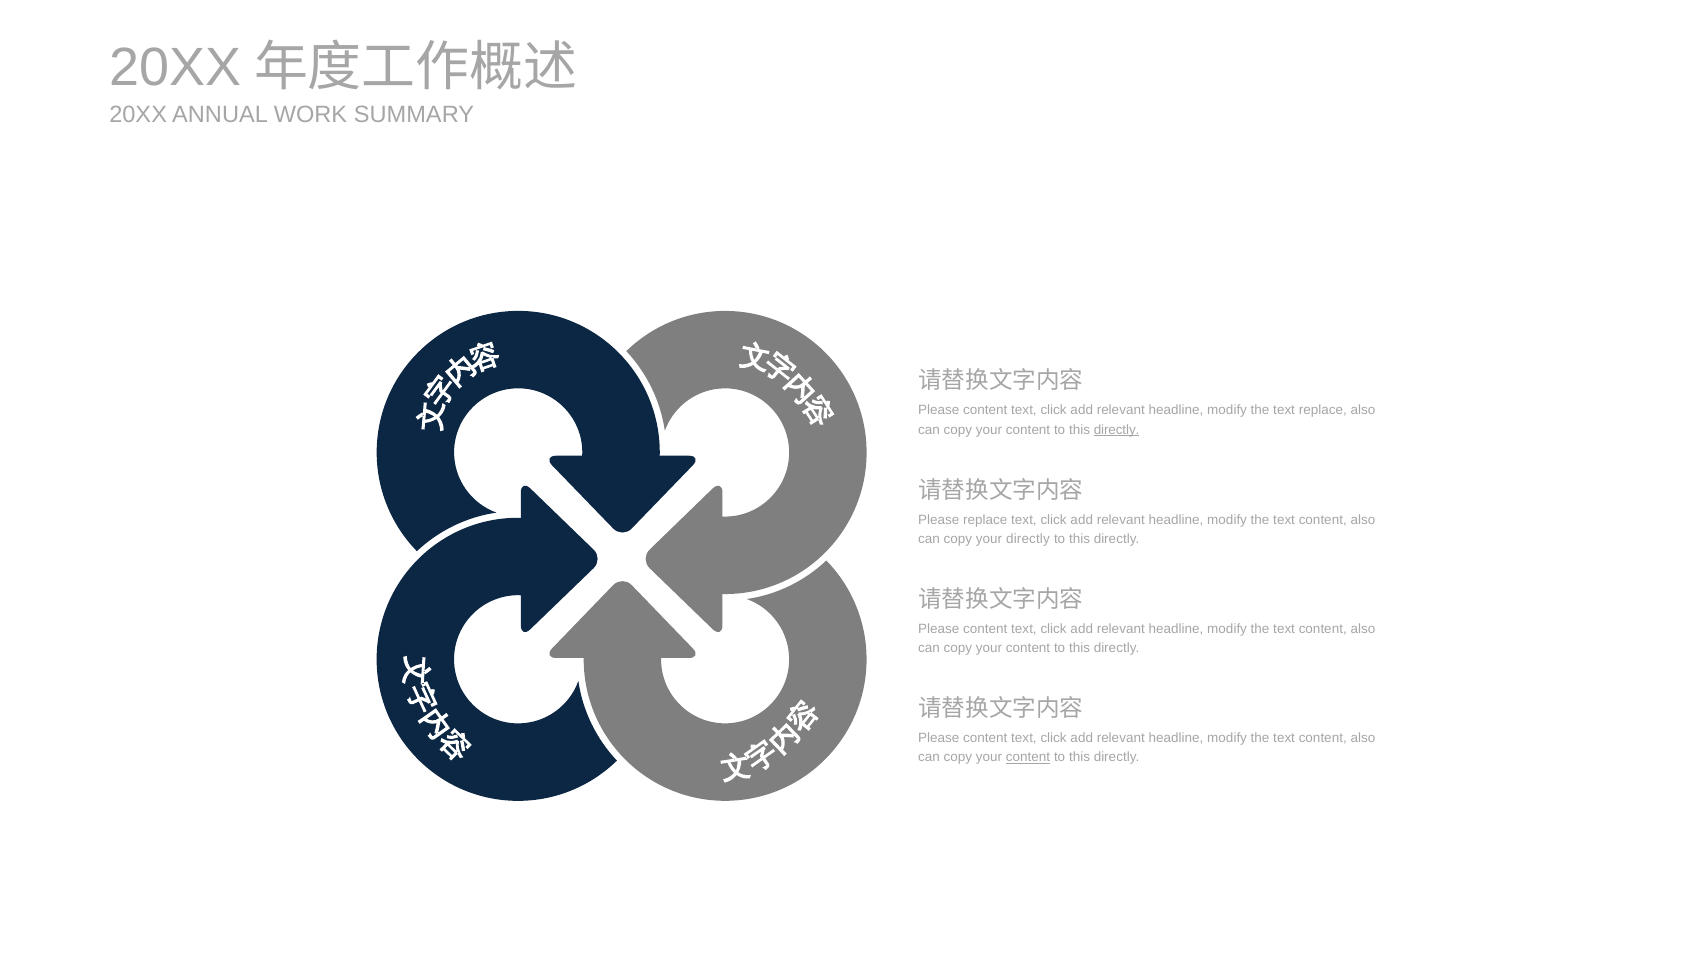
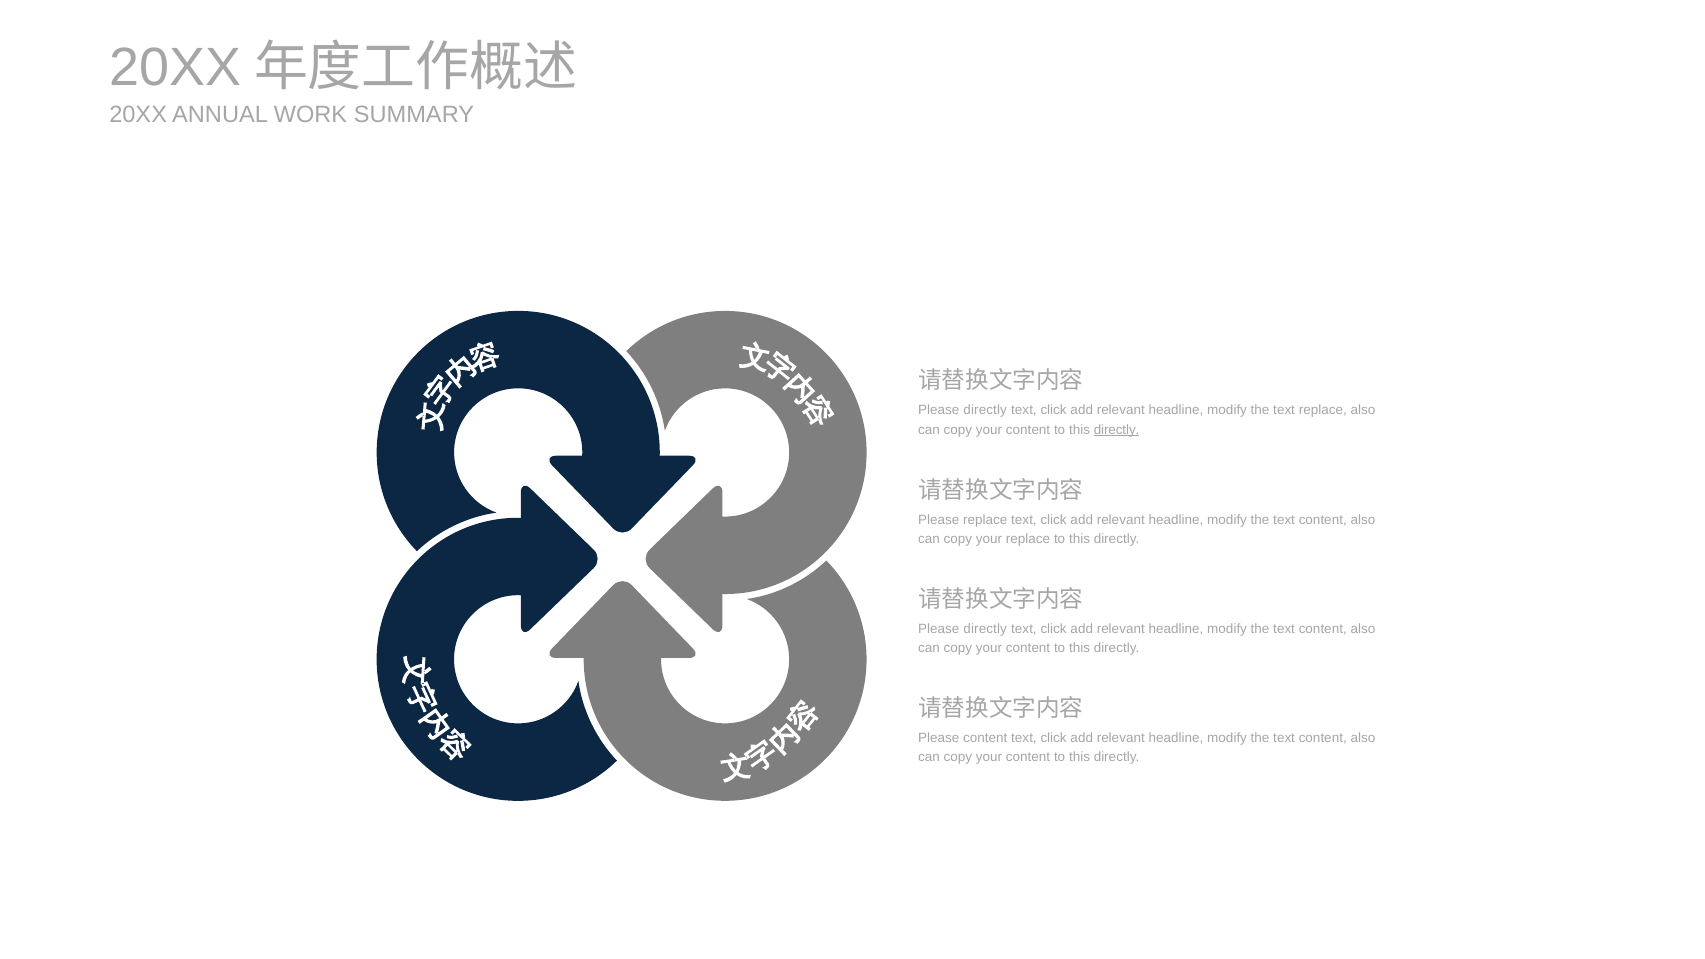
content: content -> directly (985, 410)
your directly: directly -> replace (1028, 539)
content: content -> directly (985, 629)
content underline: present -> none (1028, 757)
